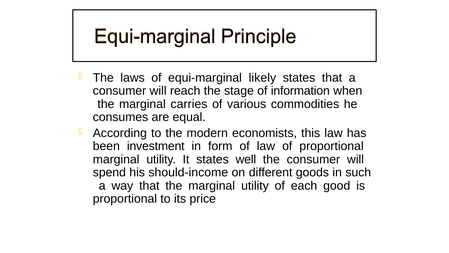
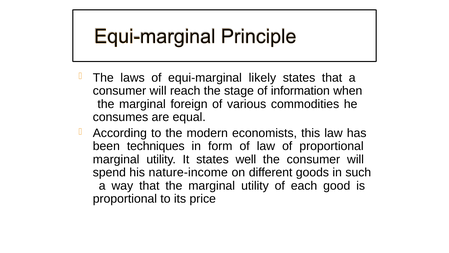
carries: carries -> foreign (189, 104)
investment: investment -> techniques (156, 146)
should-income: should-income -> nature-income (188, 172)
